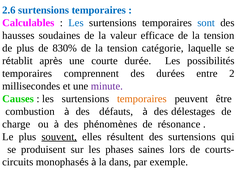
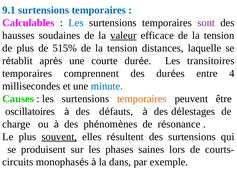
2.6: 2.6 -> 9.1 (9, 10)
sont colour: blue -> purple (206, 23)
valeur underline: none -> present (123, 35)
830%: 830% -> 515% (65, 48)
catégorie: catégorie -> distances (163, 48)
possibilités: possibilités -> transitoires (211, 61)
2: 2 -> 4 (232, 73)
minute colour: purple -> blue (107, 86)
combustion: combustion -> oscillatoires (30, 111)
